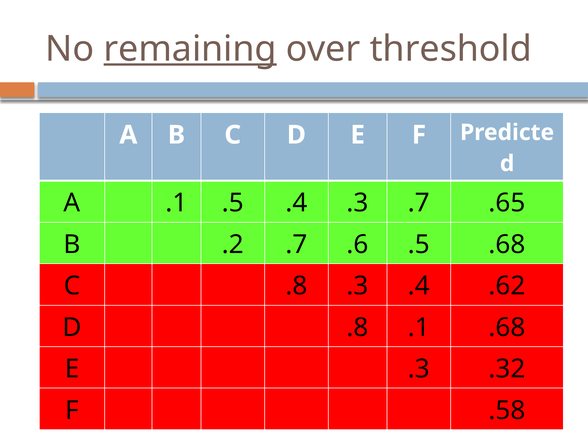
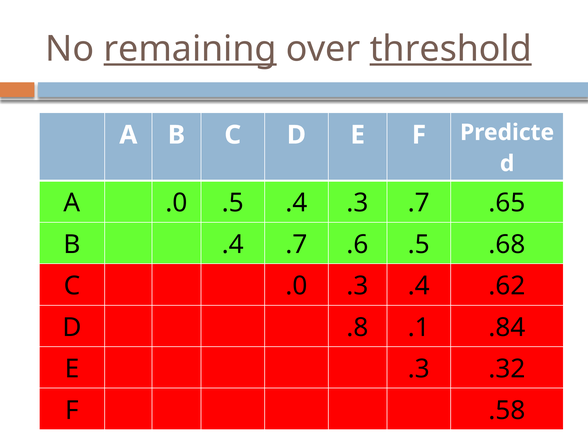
threshold underline: none -> present (451, 49)
A .1: .1 -> .0 (176, 203)
B .2: .2 -> .4 (233, 244)
C .8: .8 -> .0 (296, 286)
.1 .68: .68 -> .84 (507, 327)
